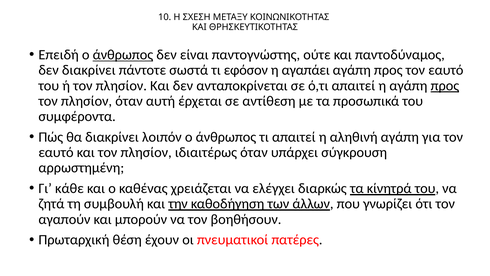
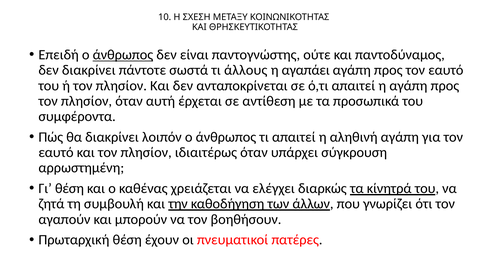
εφόσον: εφόσον -> άλλους (246, 70)
προς underline: present -> none (445, 86)
Γι κάθε: κάθε -> θέση (69, 188)
